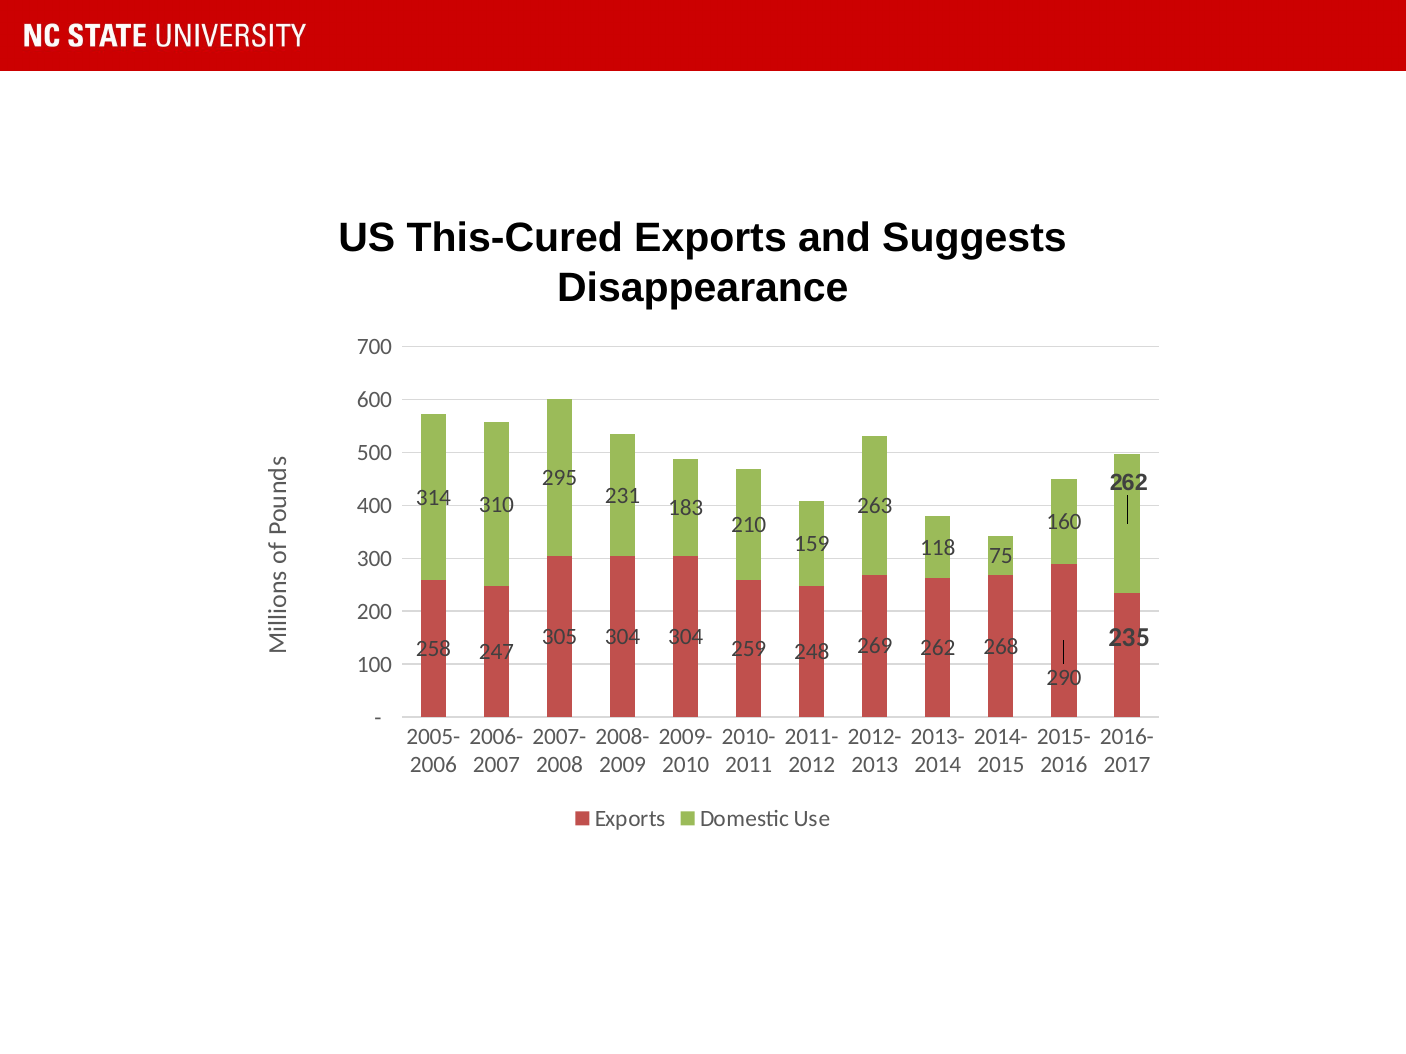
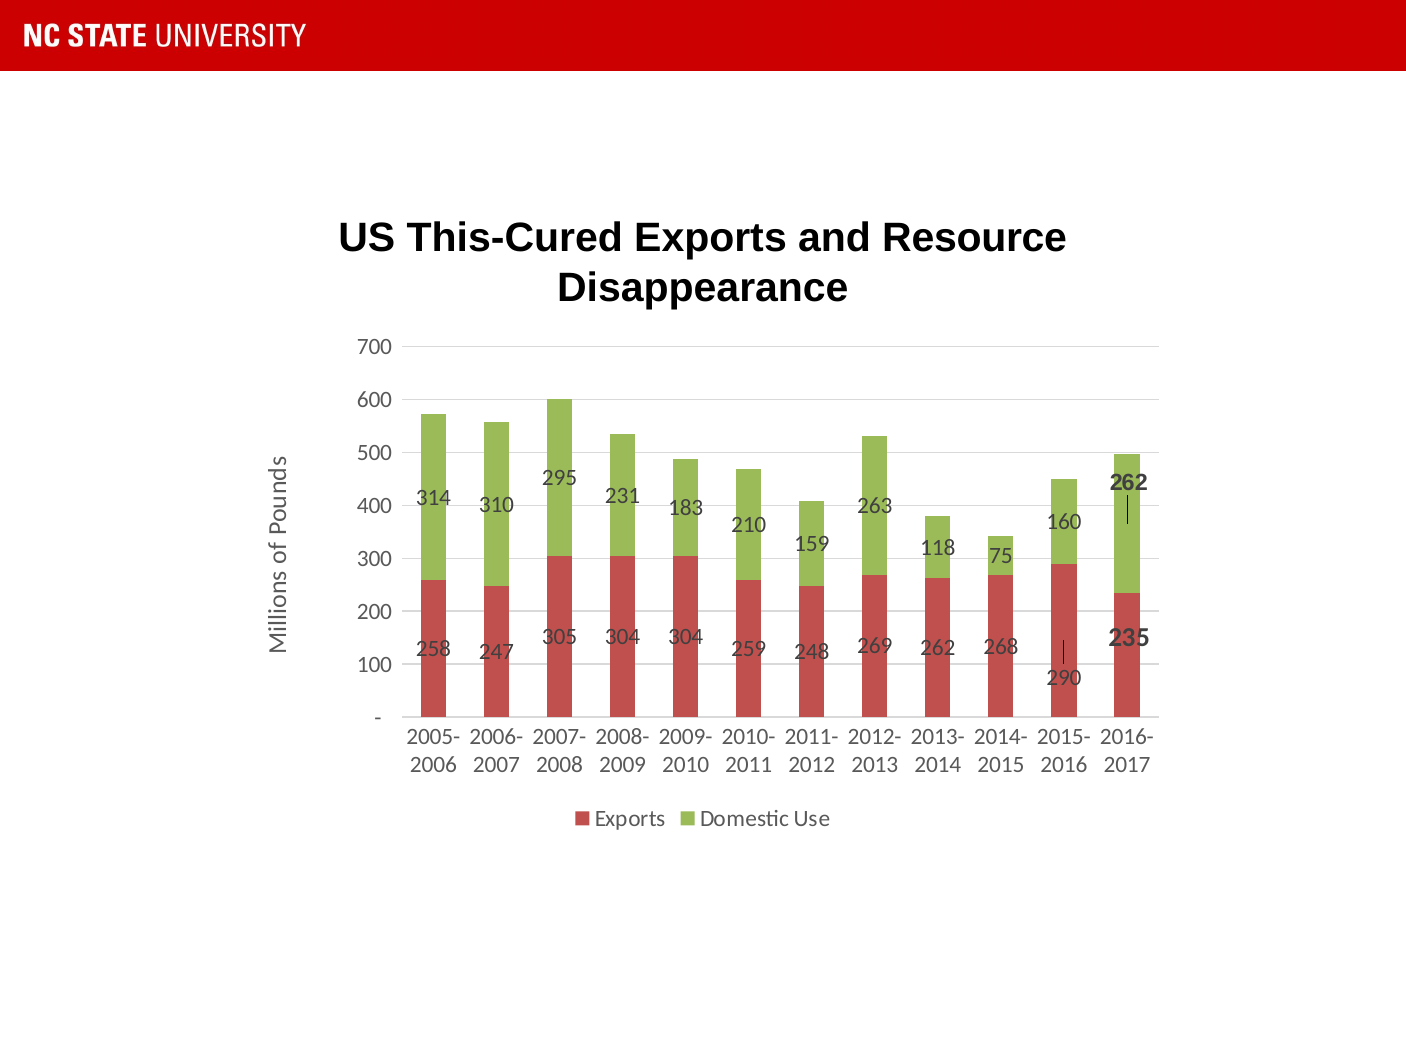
Suggests: Suggests -> Resource (975, 238)
